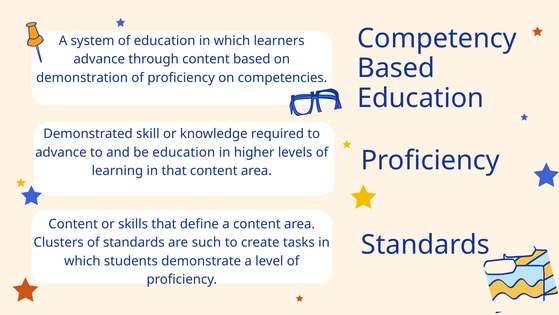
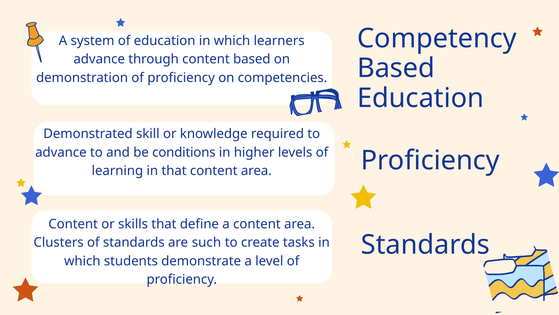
be education: education -> conditions (184, 152)
